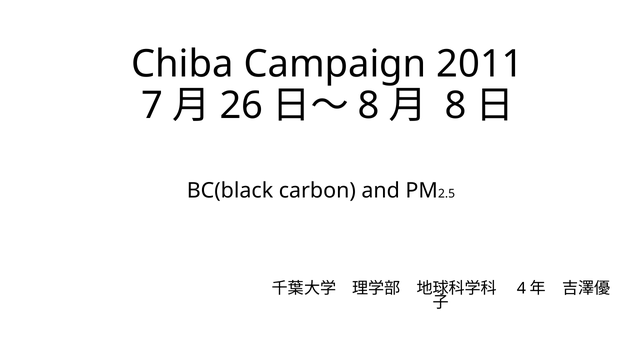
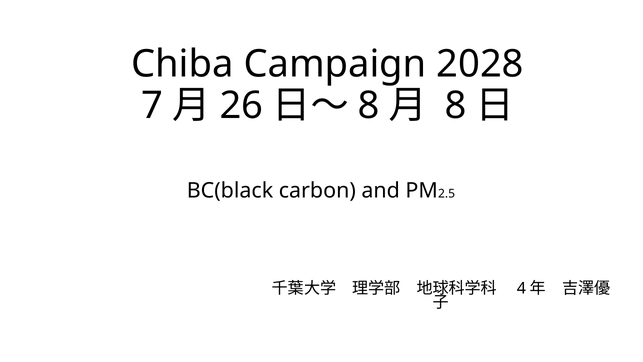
2011: 2011 -> 2028 (480, 64)
